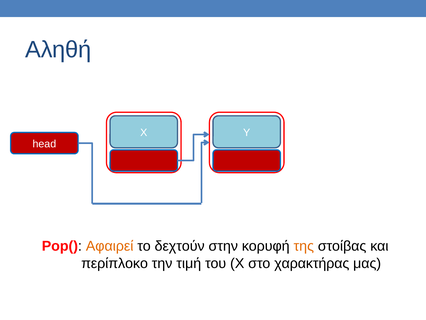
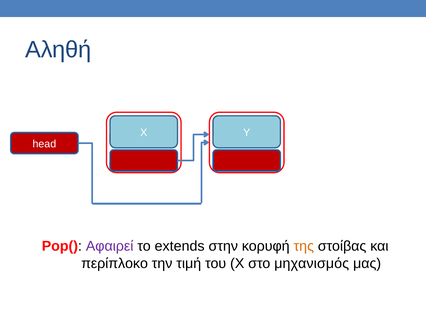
Αφαιρεί colour: orange -> purple (110, 246)
δεχτούν: δεχτούν -> extends (180, 246)
χαρακτήρας: χαρακτήρας -> μηχανισμός (312, 263)
